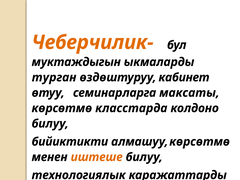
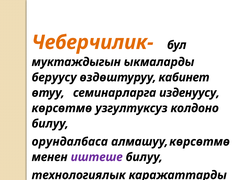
турган: турган -> беруусу (54, 77)
максаты: максаты -> изденуусу (189, 93)
класстарда: класстарда -> узгултуксуз (131, 108)
бийиктикти: бийиктикти -> орундалбаса (70, 142)
иштеше colour: orange -> purple (97, 157)
